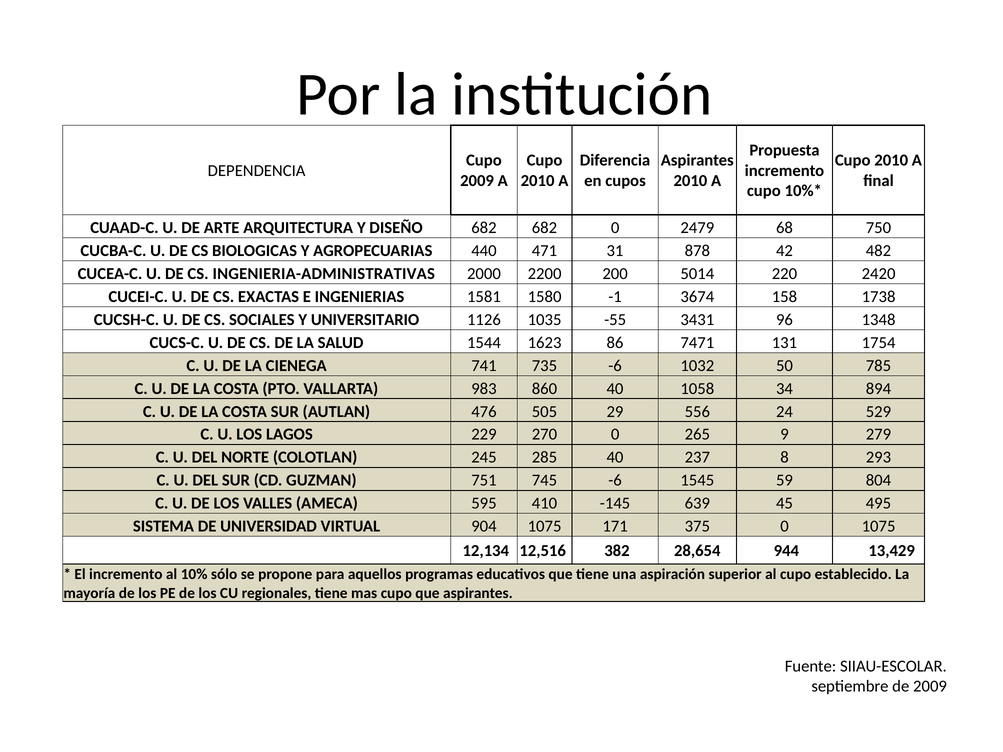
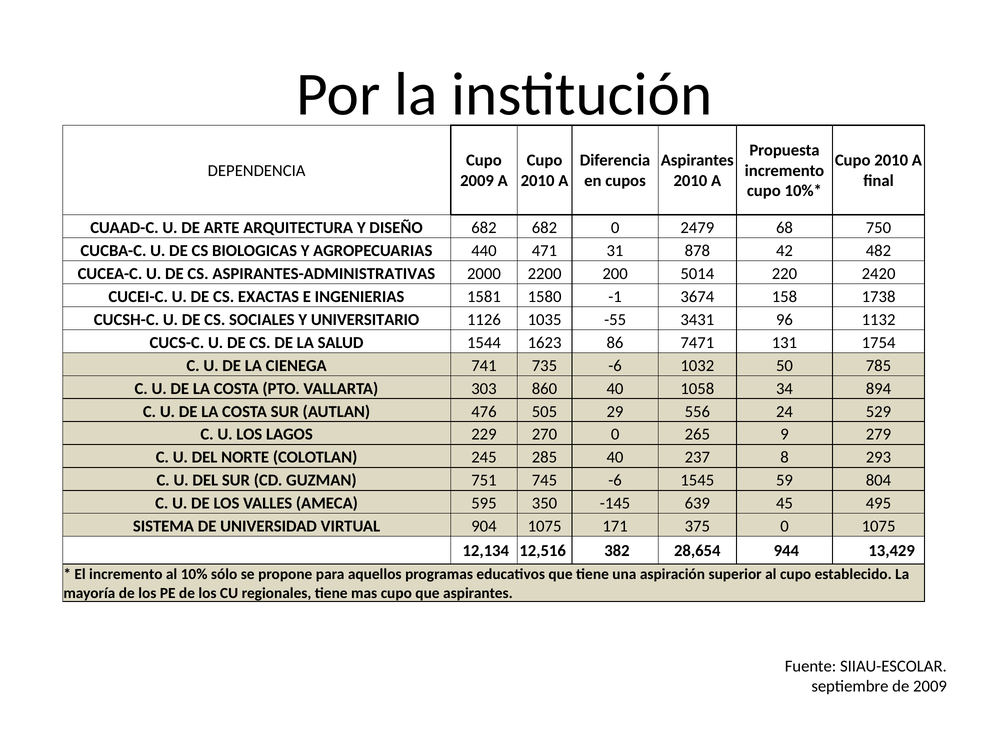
INGENIERIA-ADMINISTRATIVAS: INGENIERIA-ADMINISTRATIVAS -> ASPIRANTES-ADMINISTRATIVAS (324, 274)
1348: 1348 -> 1132 (879, 320)
983: 983 -> 303 (484, 389)
410: 410 -> 350 (545, 504)
